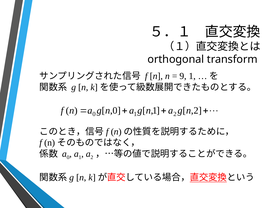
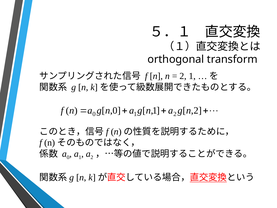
9: 9 -> 2 (183, 76)
